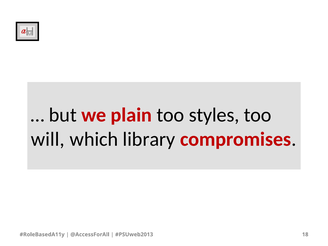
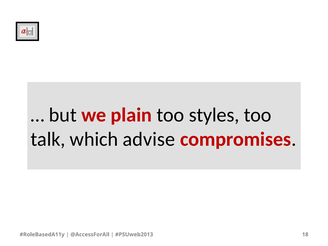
will: will -> talk (48, 139)
library: library -> advise (149, 139)
